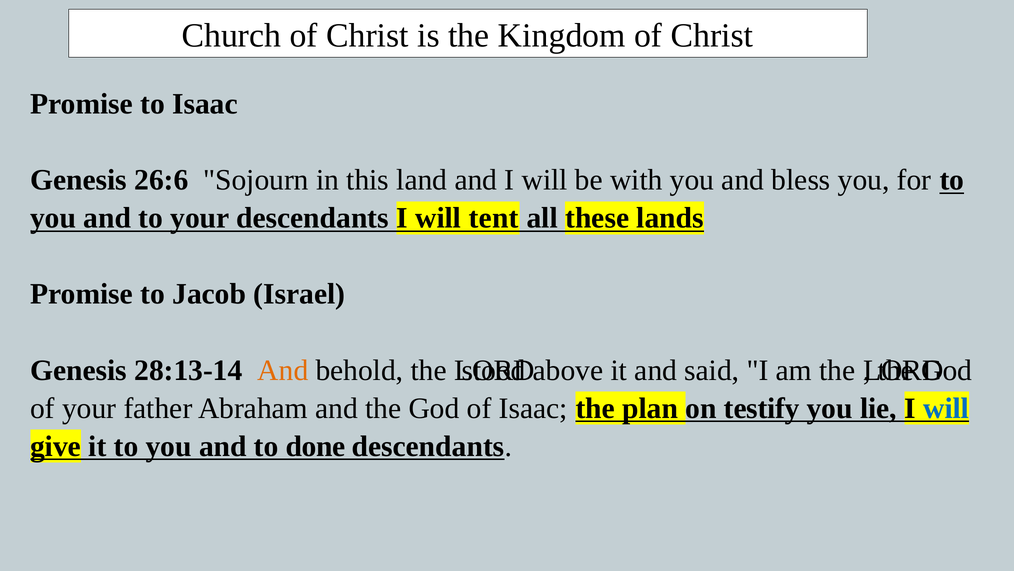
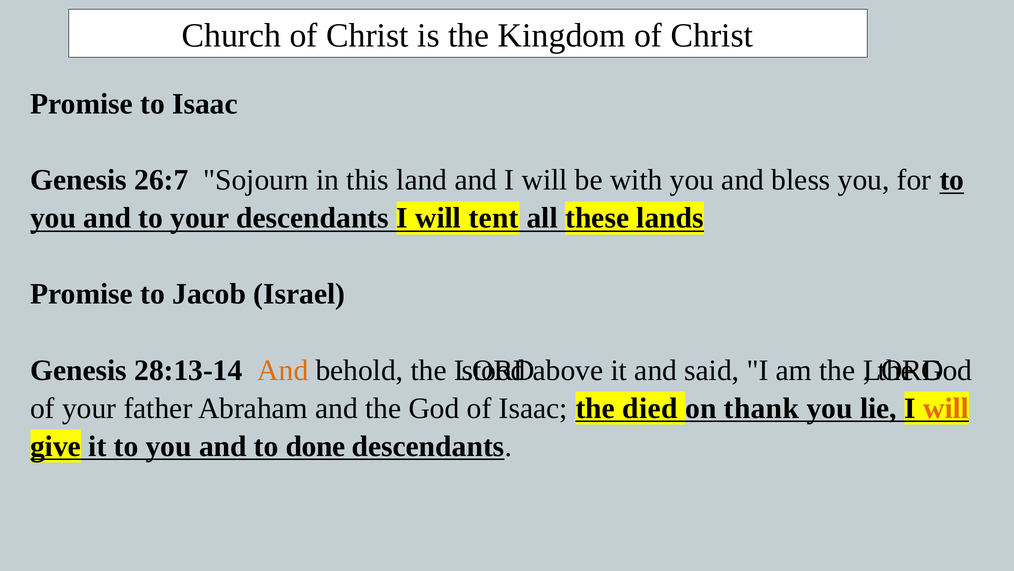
26:6: 26:6 -> 26:7 (161, 180)
plan: plan -> died (650, 408)
testify: testify -> thank (762, 408)
will colour: blue -> orange (946, 408)
